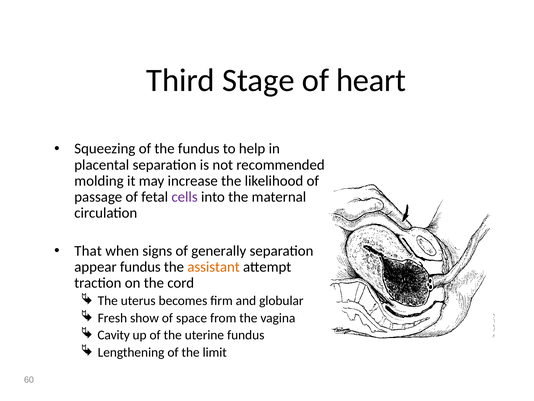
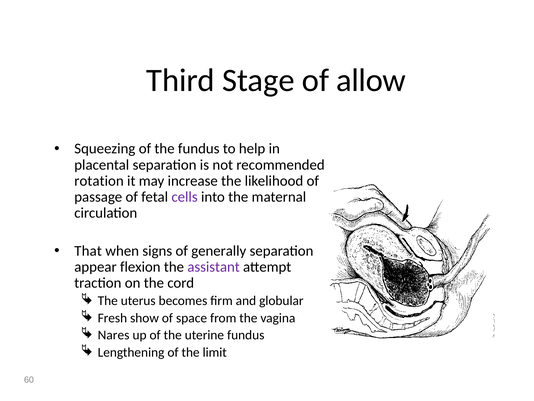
heart: heart -> allow (371, 80)
molding: molding -> rotation (99, 181)
appear fundus: fundus -> flexion (140, 267)
assistant colour: orange -> purple (214, 267)
Cavity: Cavity -> Nares (114, 335)
